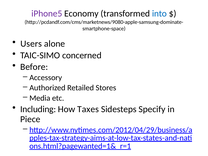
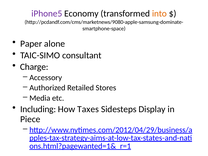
into colour: blue -> orange (159, 13)
Users: Users -> Paper (31, 44)
concerned: concerned -> consultant (82, 55)
Before: Before -> Charge (34, 67)
Specify: Specify -> Display (152, 109)
